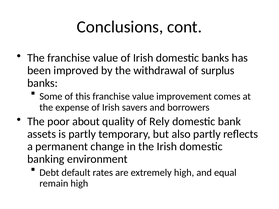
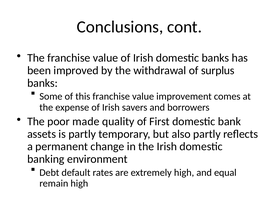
about: about -> made (86, 122)
Rely: Rely -> First (159, 122)
